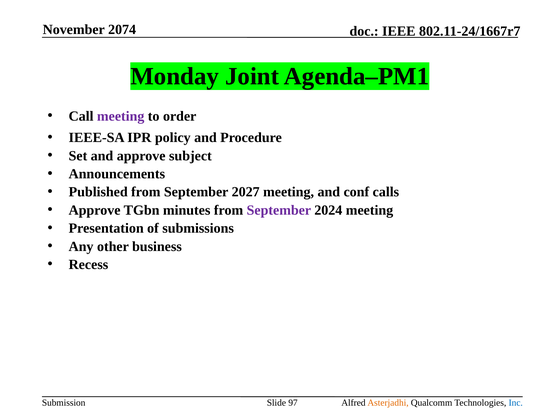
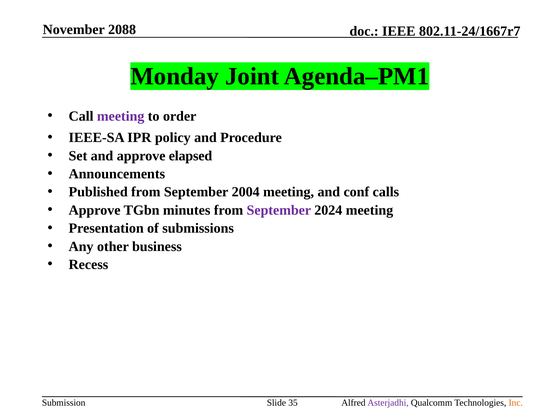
2074: 2074 -> 2088 (122, 30)
subject: subject -> elapsed (190, 156)
2027: 2027 -> 2004 (246, 192)
97: 97 -> 35 (293, 403)
Asterjadhi colour: orange -> purple (388, 403)
Inc colour: blue -> orange (516, 403)
